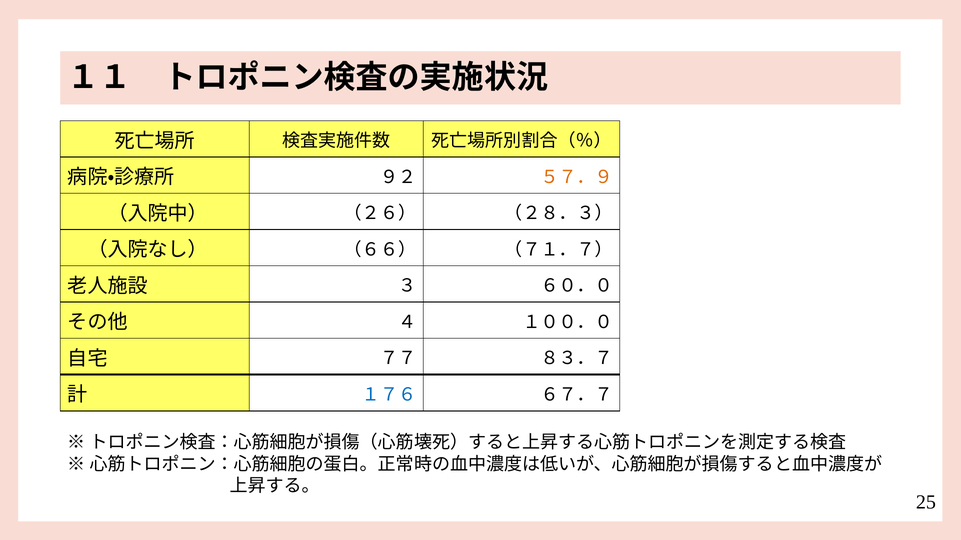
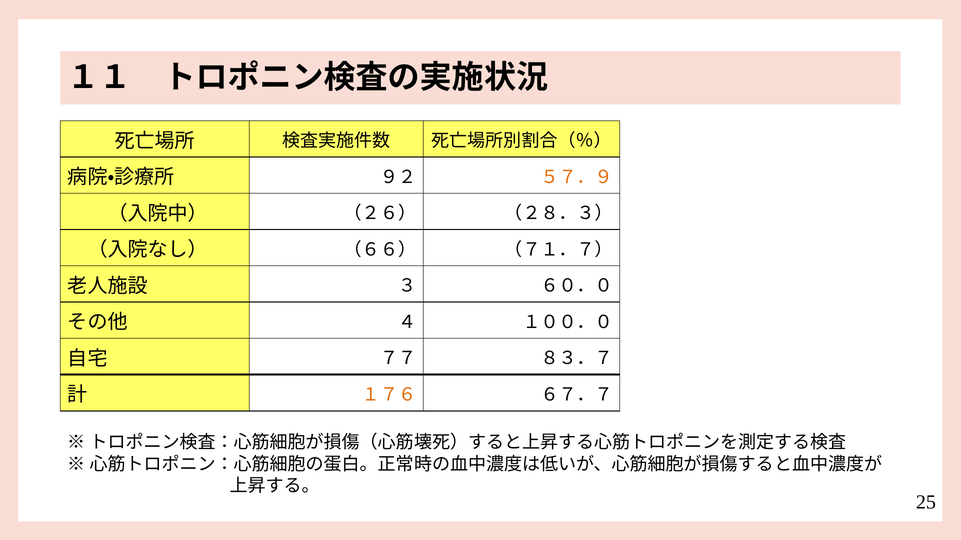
１７６ colour: blue -> orange (389, 395)
